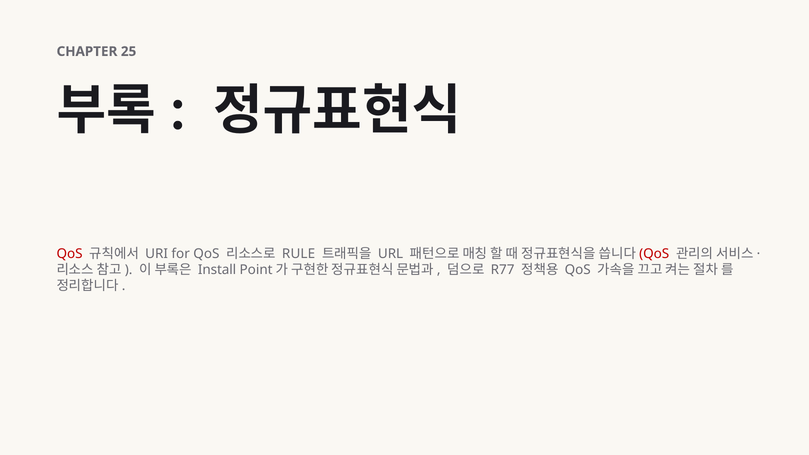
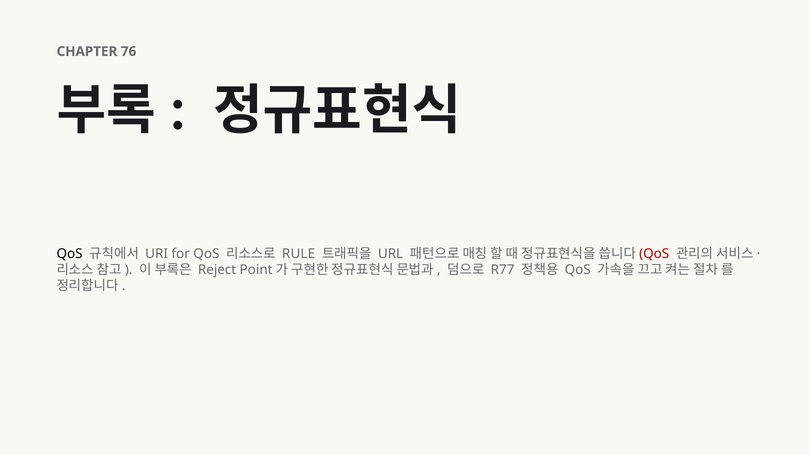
25: 25 -> 76 (129, 51)
QoS colour: red -> black (70, 254)
Install: Install -> Reject (217, 270)
